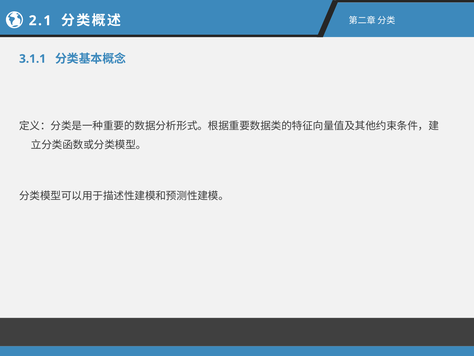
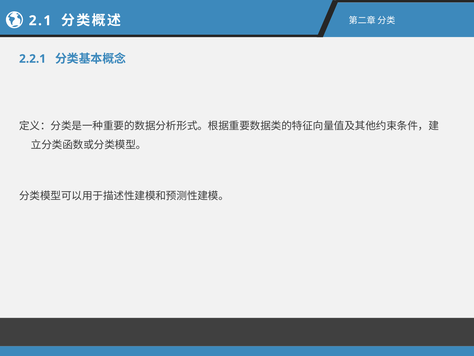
3.1.1: 3.1.1 -> 2.2.1 (33, 59)
